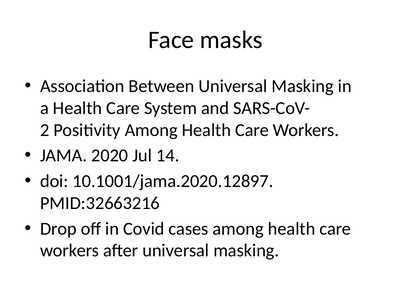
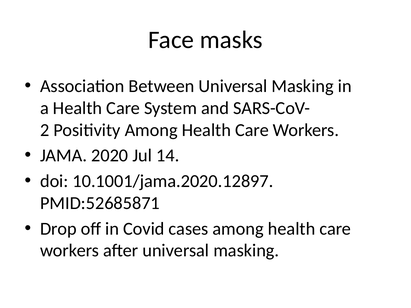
PMID:32663216: PMID:32663216 -> PMID:52685871 (100, 203)
